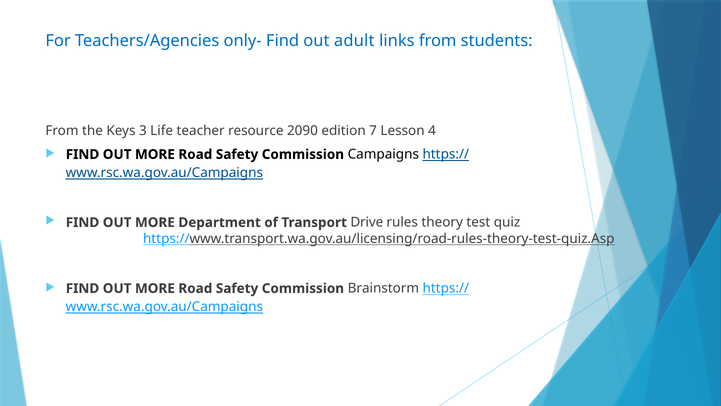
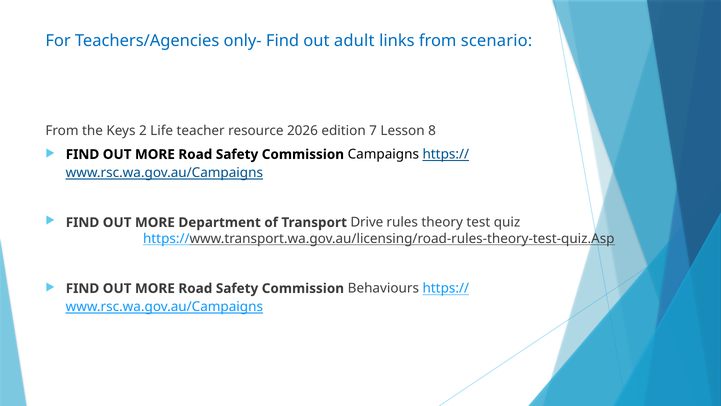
students: students -> scenario (497, 41)
3: 3 -> 2 (143, 131)
2090: 2090 -> 2026 (302, 131)
4: 4 -> 8 (432, 131)
Brainstorm: Brainstorm -> Behaviours (383, 288)
